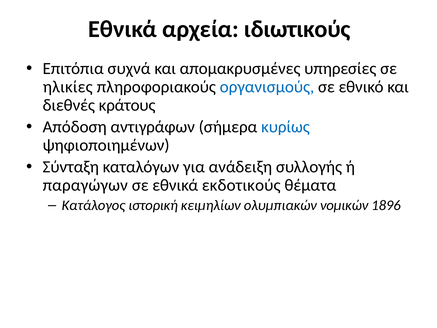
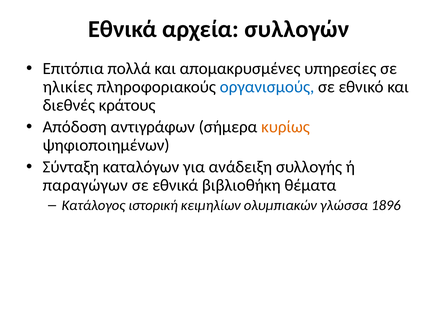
ιδιωτικούς: ιδιωτικούς -> συλλογών (297, 29)
συχνά: συχνά -> πολλά (129, 68)
κυρίως colour: blue -> orange (285, 127)
εκδοτικούς: εκδοτικούς -> βιβλιοθήκη (241, 185)
νομικών: νομικών -> γλώσσα (344, 205)
